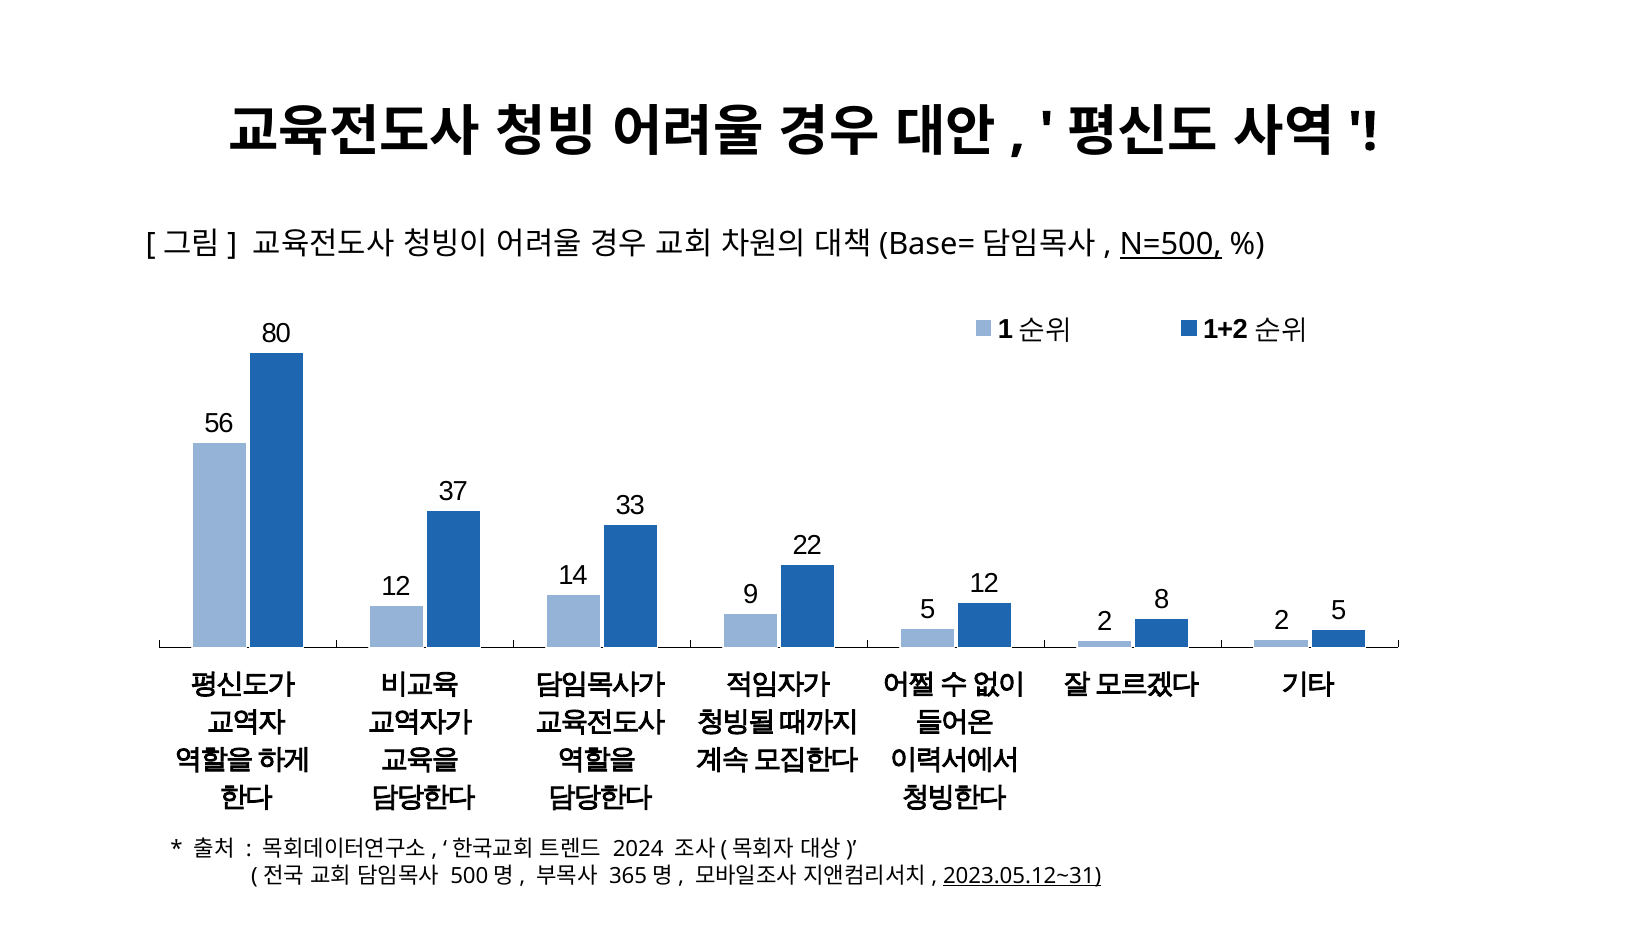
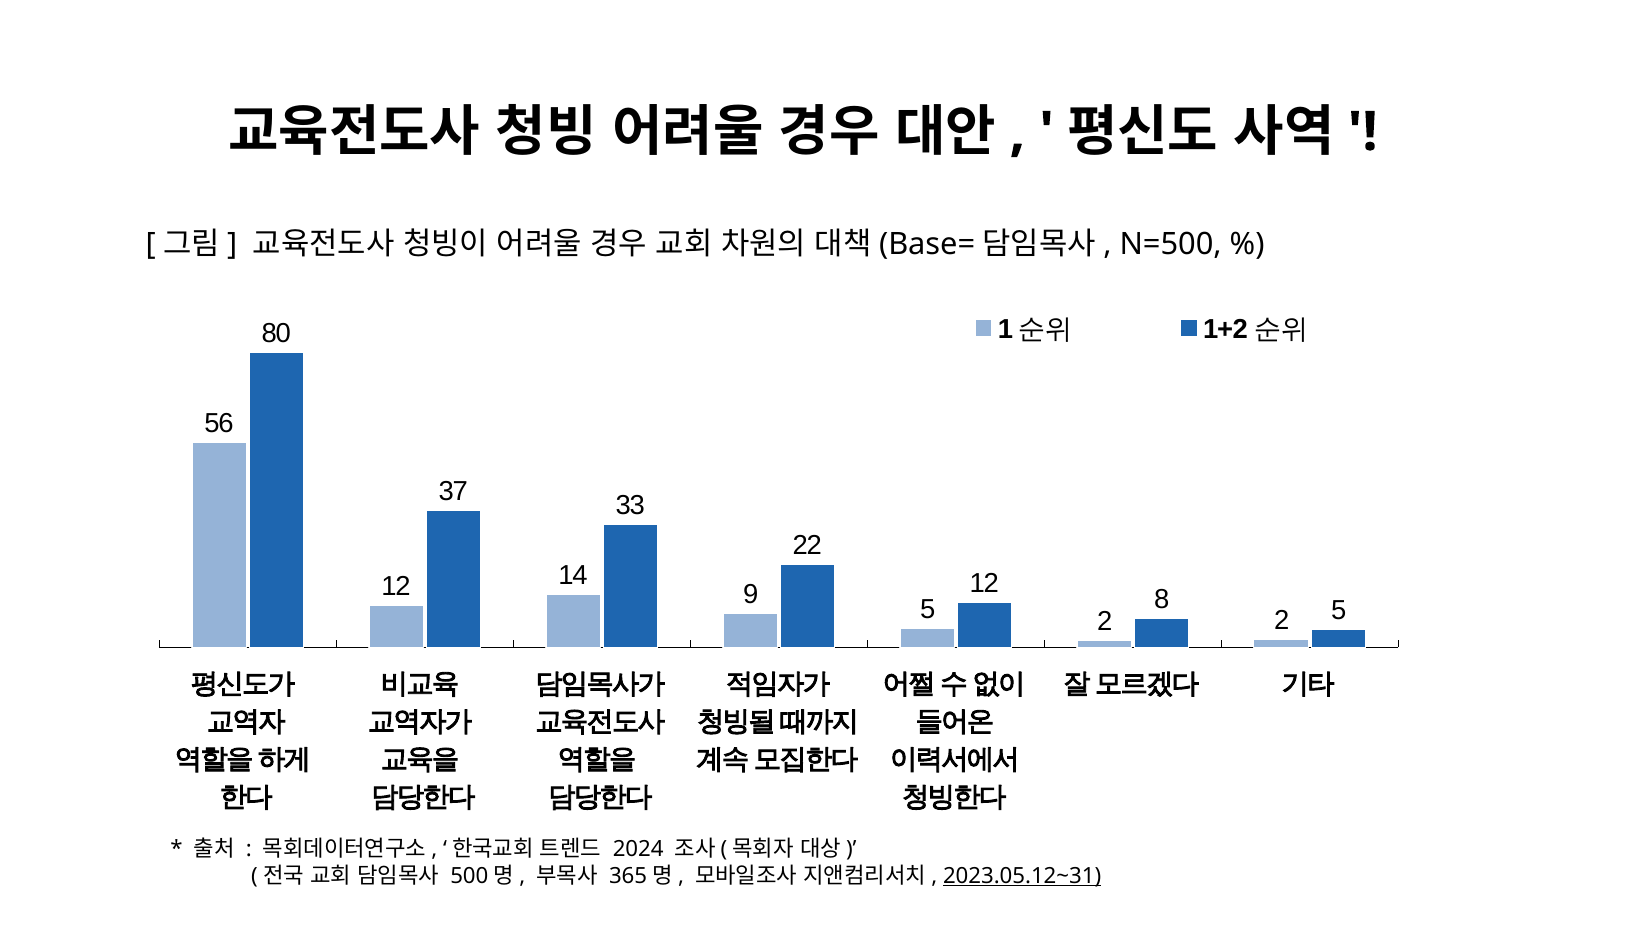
N=500 underline: present -> none (1171, 245)
